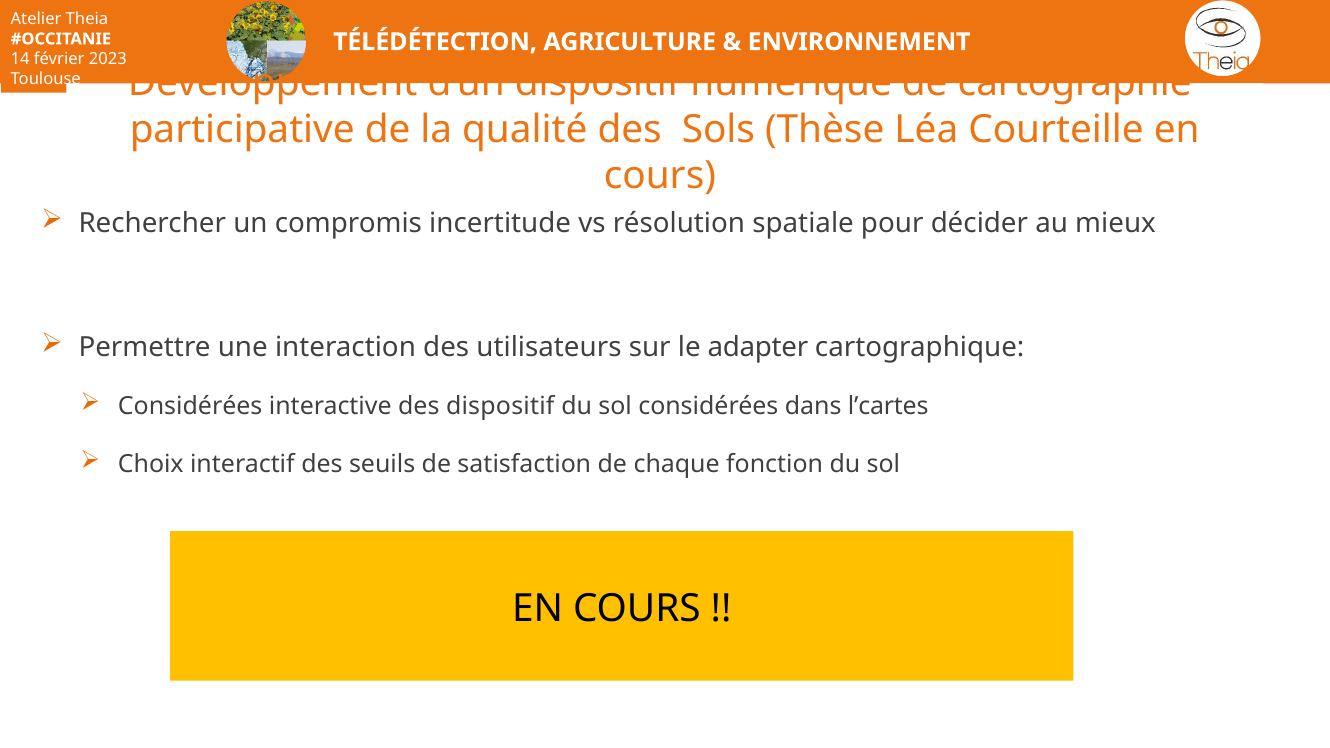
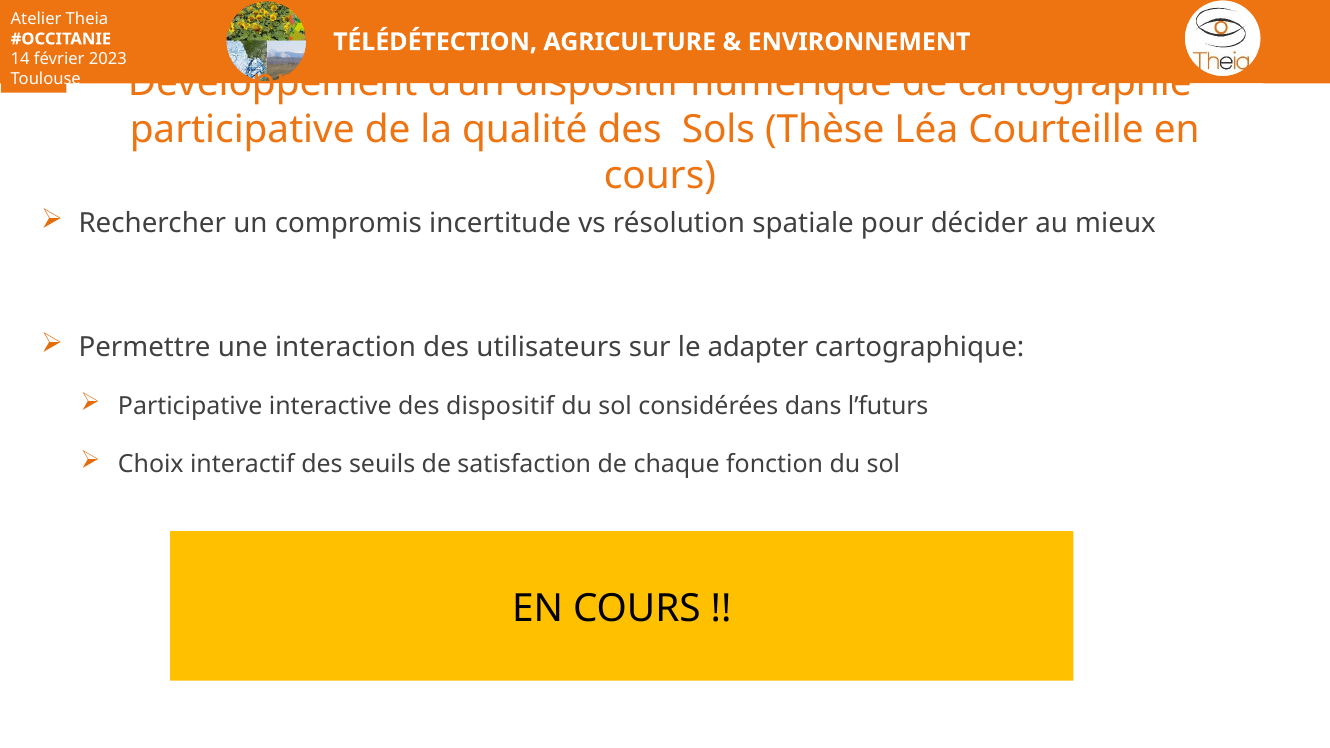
Considérées: Considérées -> Participative (190, 407)
l’cartes: l’cartes -> l’futurs (888, 407)
